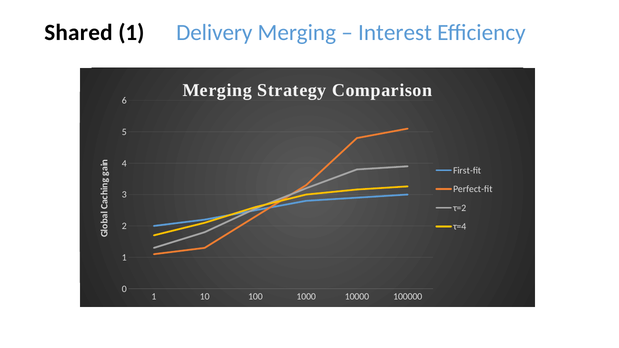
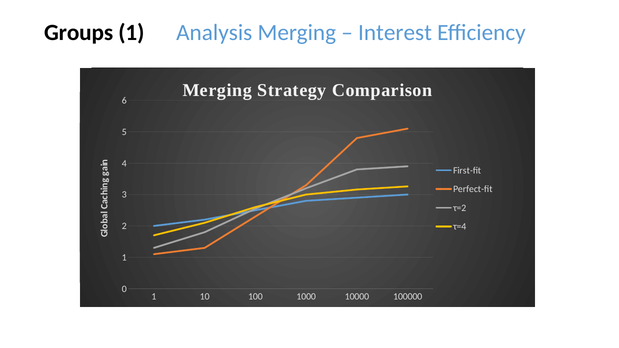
Shared: Shared -> Groups (79, 32)
Delivery: Delivery -> Analysis (214, 32)
